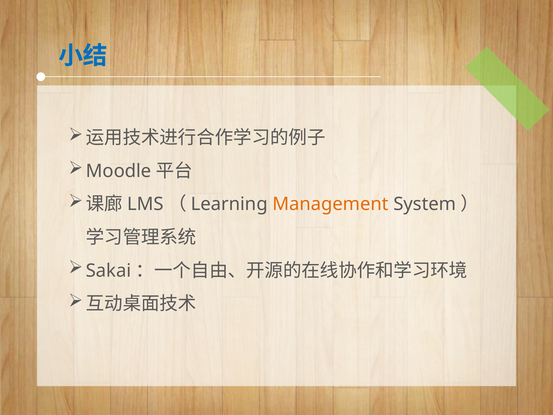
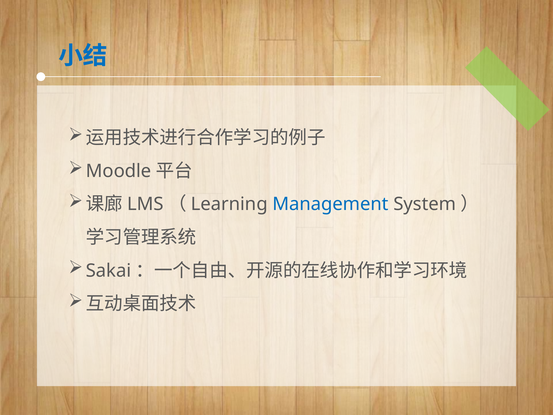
Management colour: orange -> blue (331, 204)
